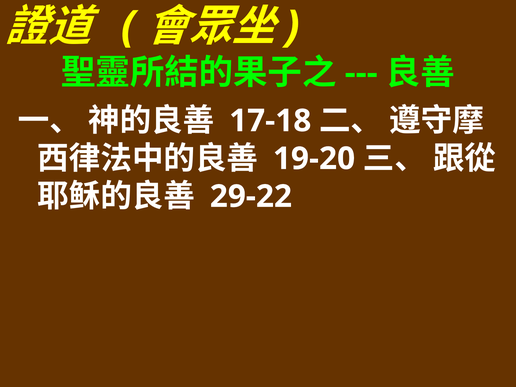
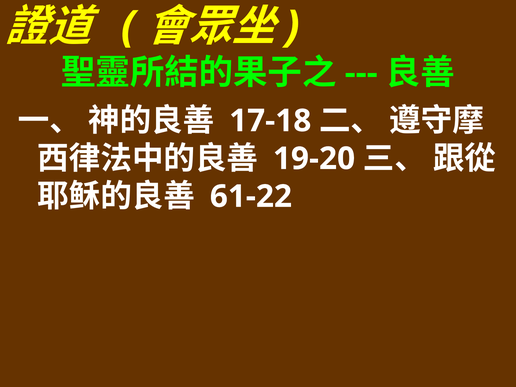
29-22: 29-22 -> 61-22 (251, 196)
